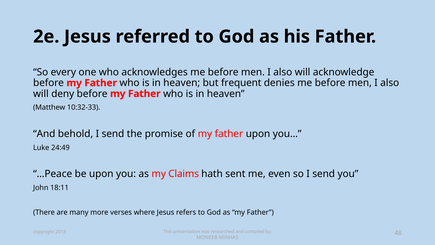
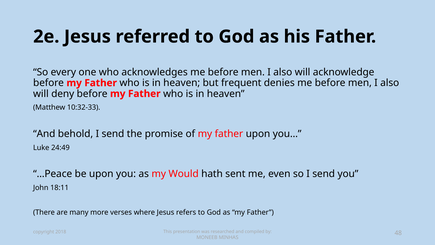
Claims: Claims -> Would (184, 174)
